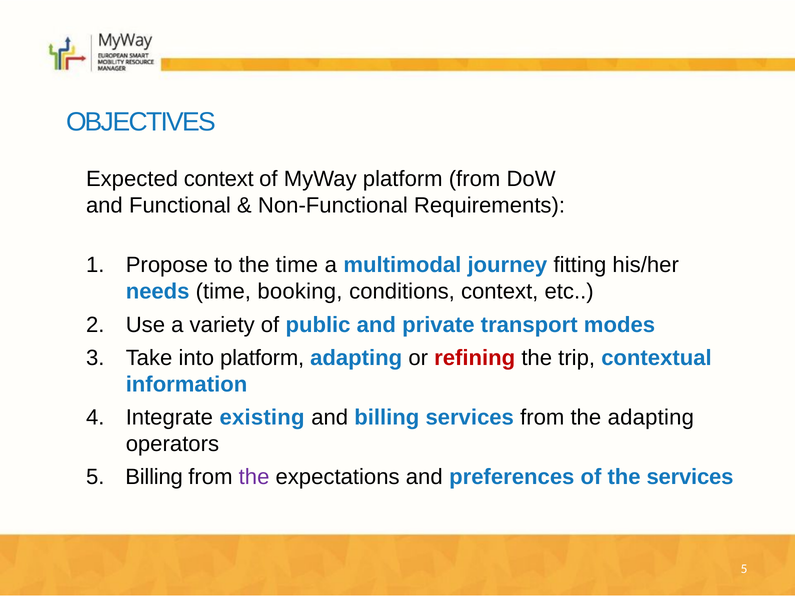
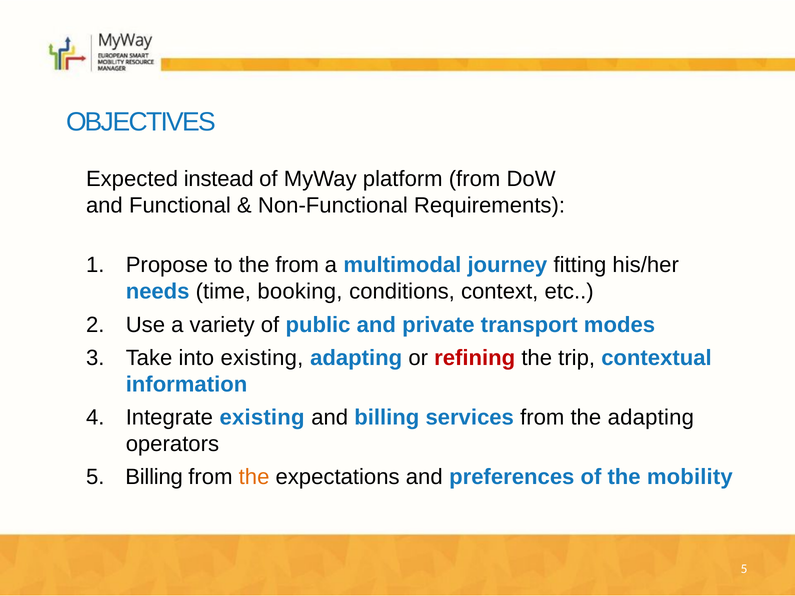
Expected context: context -> instead (219, 179)
the time: time -> from (297, 265)
into platform: platform -> existing (262, 358)
the colour: purple -> orange (254, 477)
the services: services -> mobility (690, 477)
